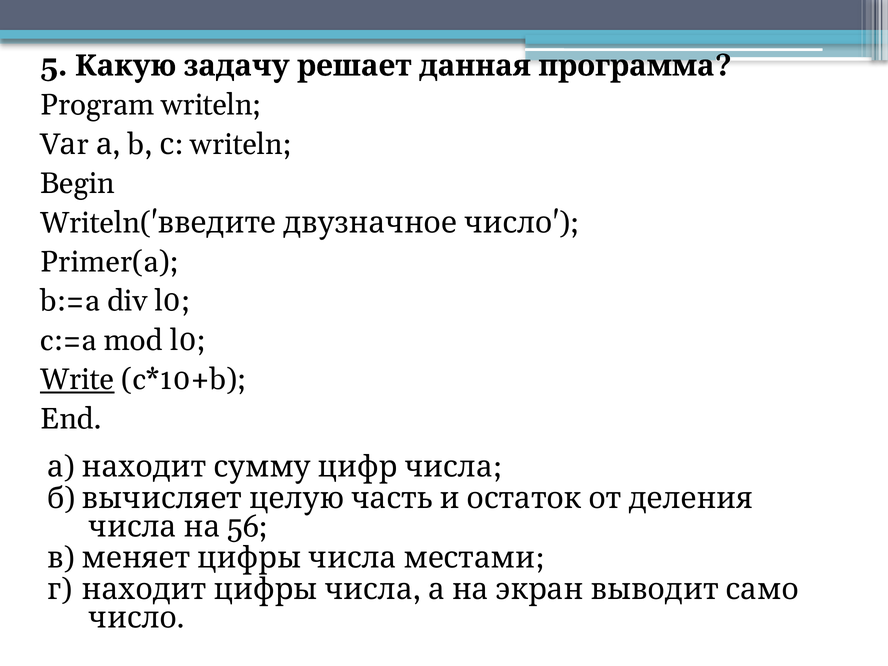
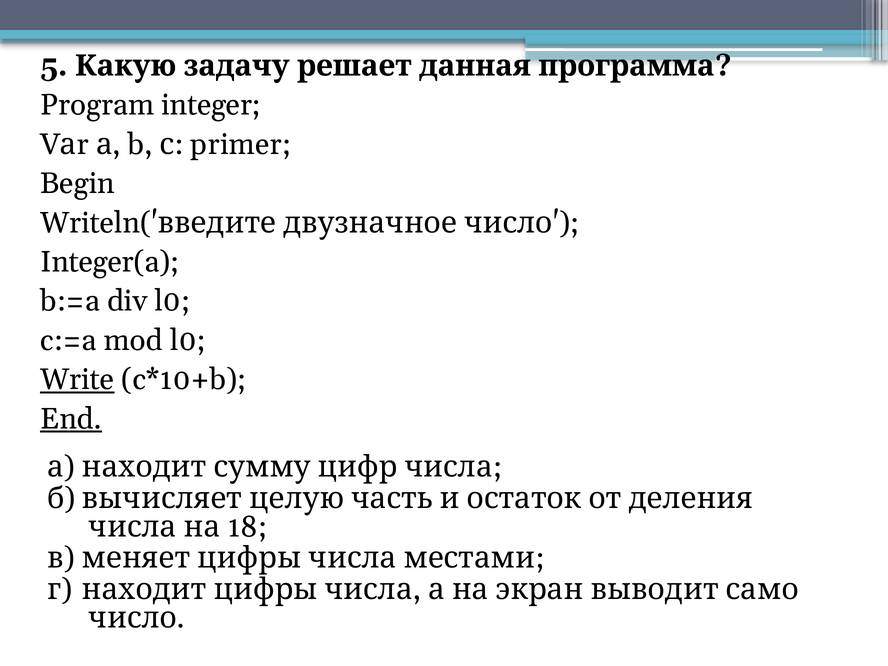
Program writeln: writeln -> integer (211, 105)
с writeln: writeln -> primer (241, 144)
Primer(a: Primer(a -> Integer(a (110, 262)
End underline: none -> present (71, 419)
56: 56 -> 18 (247, 527)
